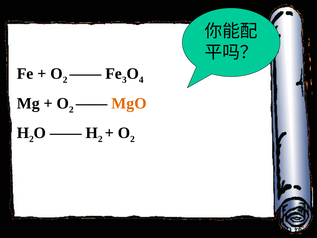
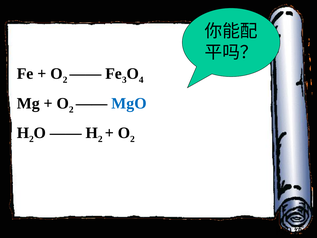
MgO colour: orange -> blue (129, 103)
